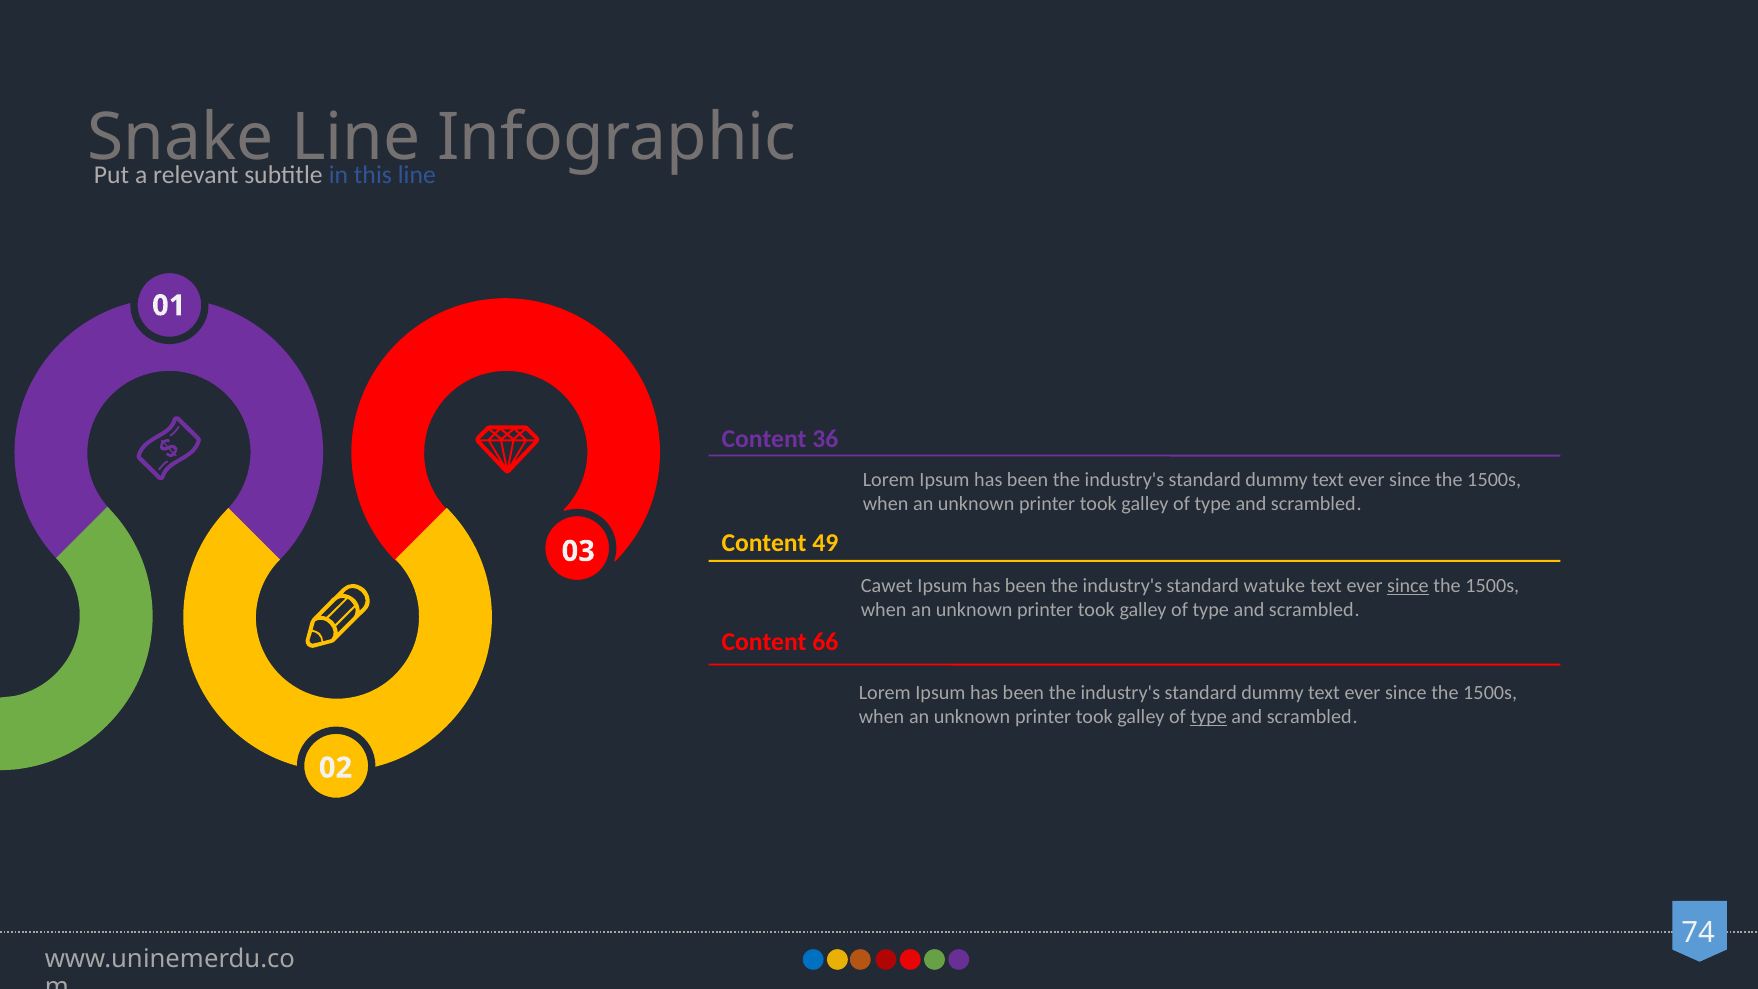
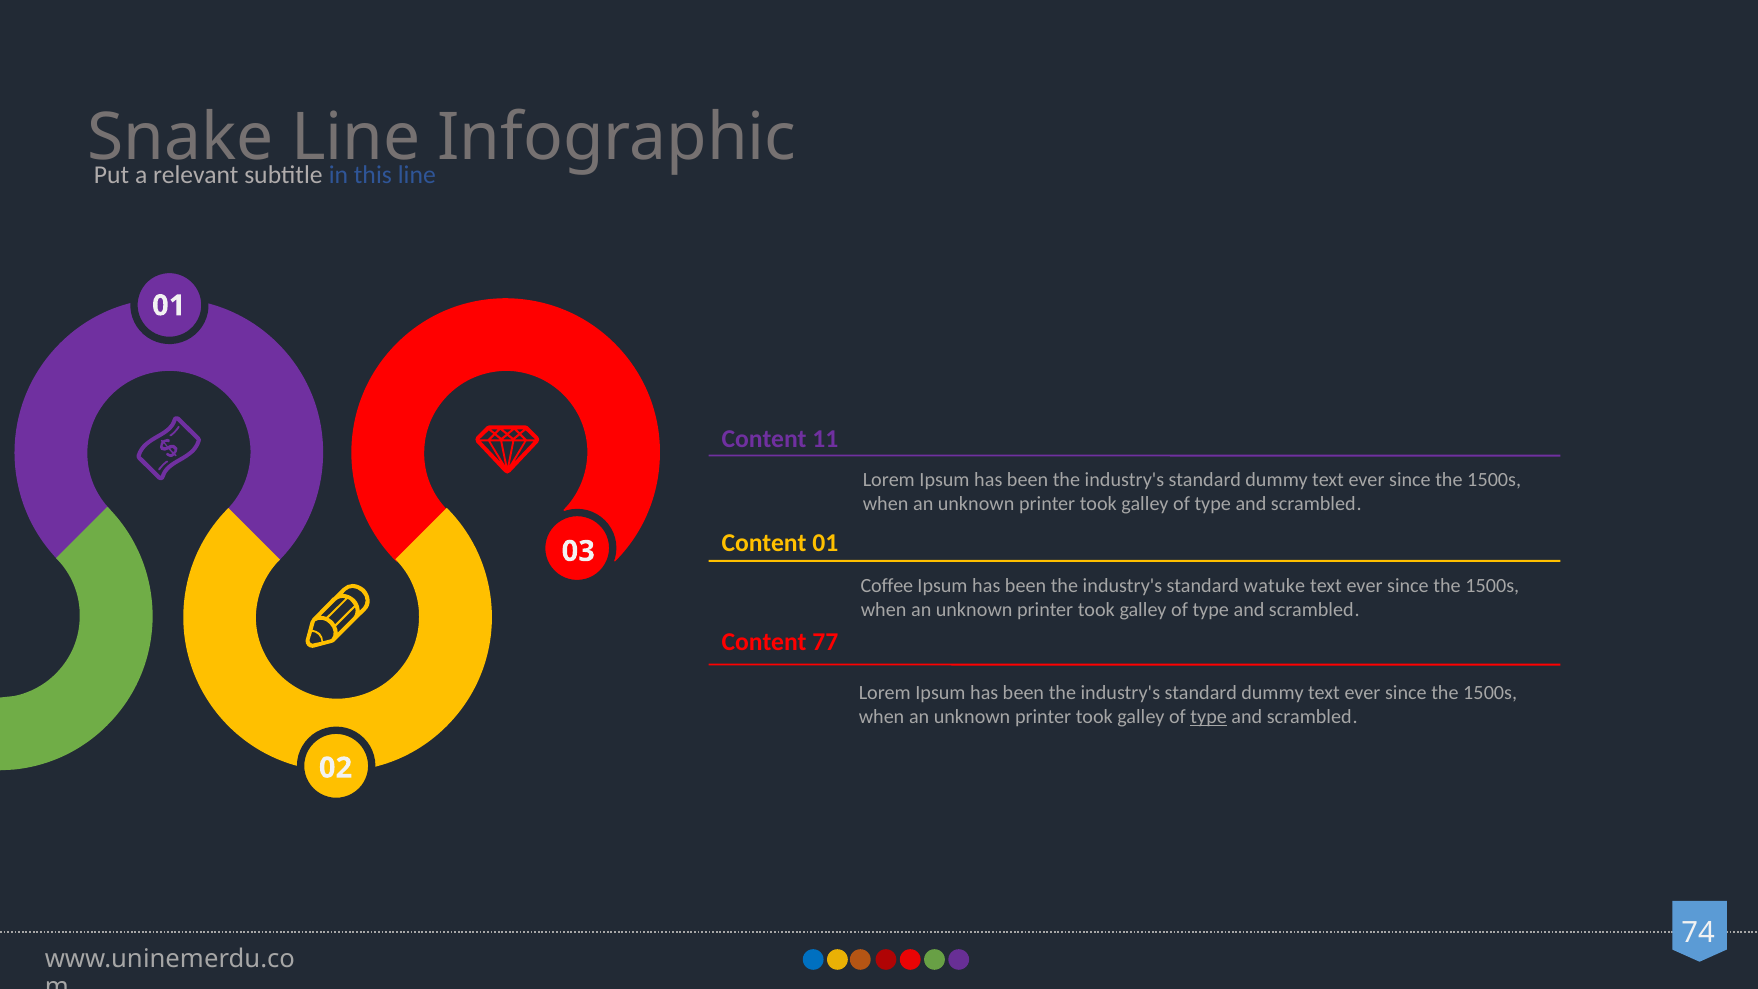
36: 36 -> 11 (825, 439)
Content 49: 49 -> 01 (825, 543)
Cawet: Cawet -> Coffee (887, 586)
since underline: present -> none (1408, 586)
66: 66 -> 77 (825, 642)
